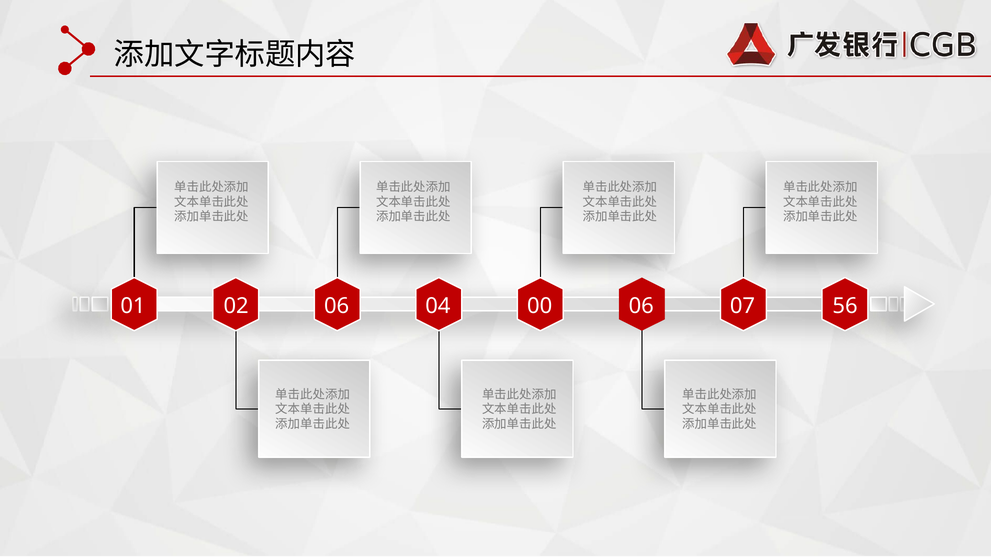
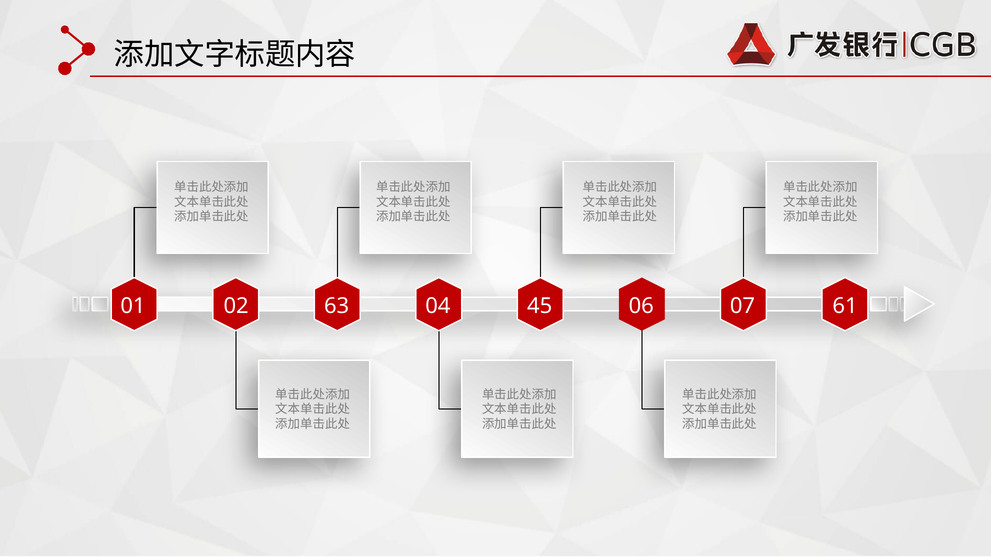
02 06: 06 -> 63 (337, 306)
00: 00 -> 45 (540, 306)
56: 56 -> 61 (845, 306)
